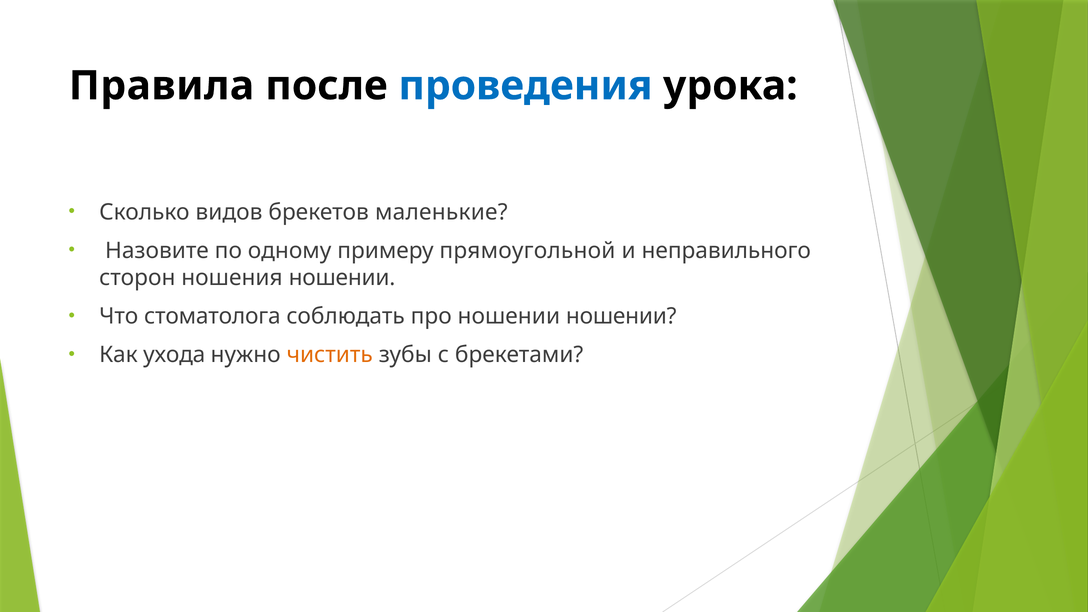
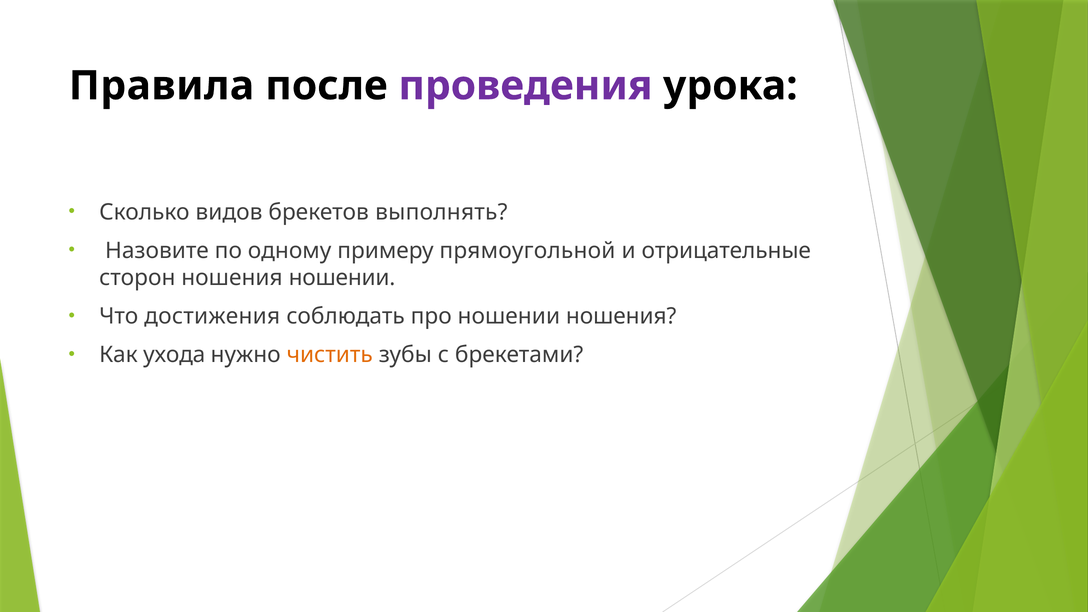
проведения colour: blue -> purple (525, 86)
маленькие: маленькие -> выполнять (441, 212)
неправильного: неправильного -> отрицательные (726, 251)
стоматолога: стоматолога -> достижения (212, 316)
ношении ношении: ношении -> ношения (621, 316)
